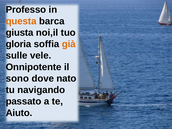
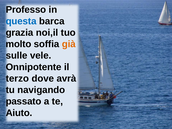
questa colour: orange -> blue (21, 21)
giusta: giusta -> grazia (20, 33)
gloria: gloria -> molto (18, 44)
sono: sono -> terzo (17, 78)
nato: nato -> avrà (66, 78)
